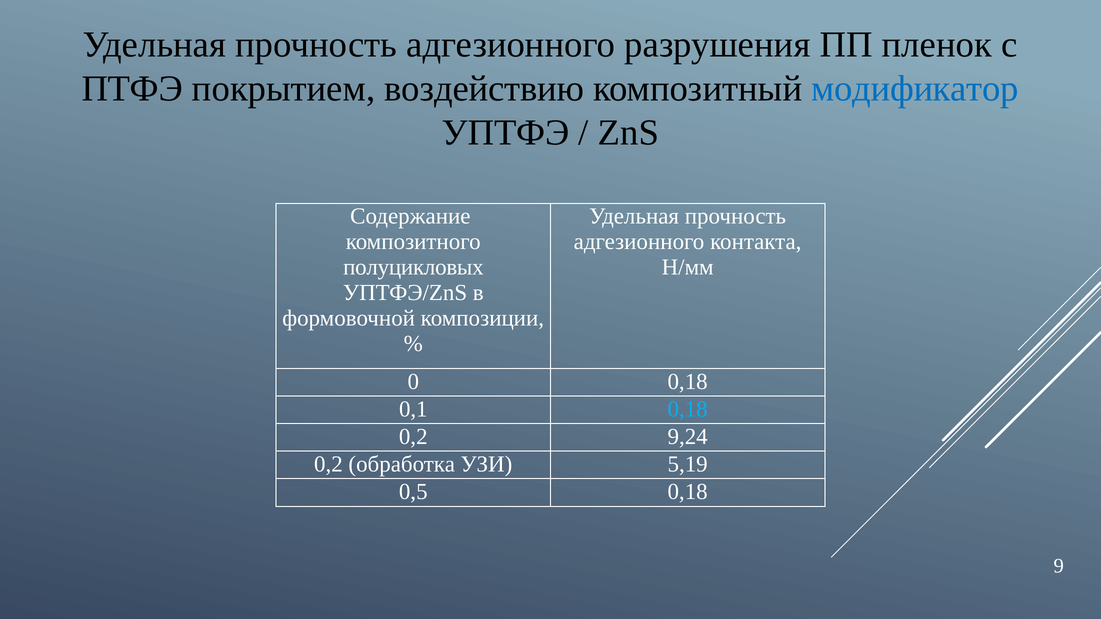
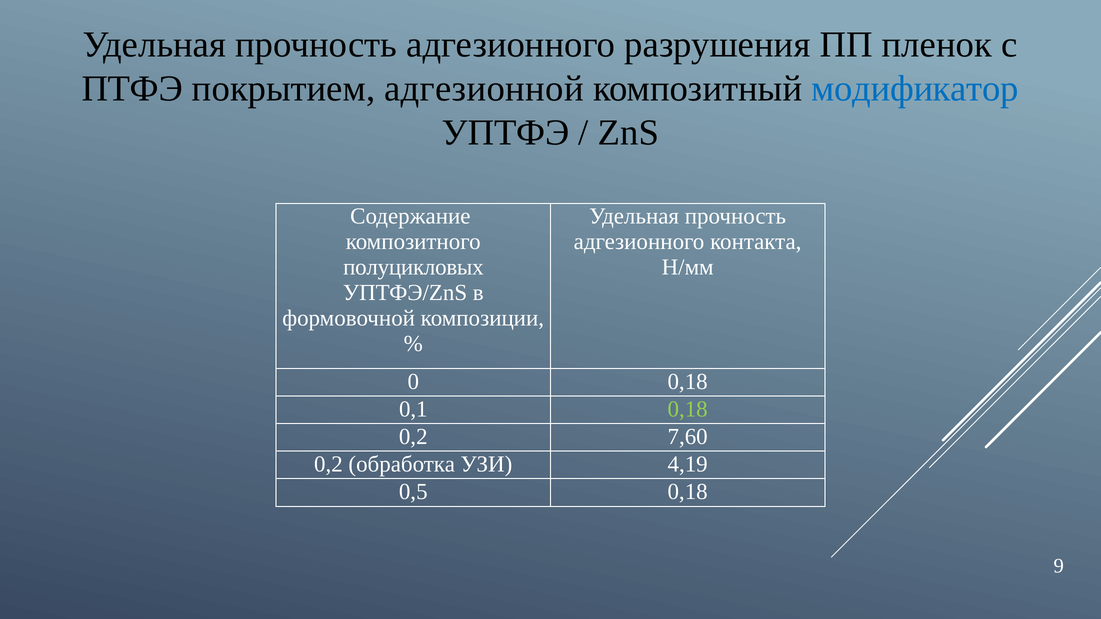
воздействию: воздействию -> адгезионной (484, 88)
0,18 colour: light blue -> light green (688, 409)
9,24: 9,24 -> 7,60 (688, 437)
5,19: 5,19 -> 4,19 (688, 464)
